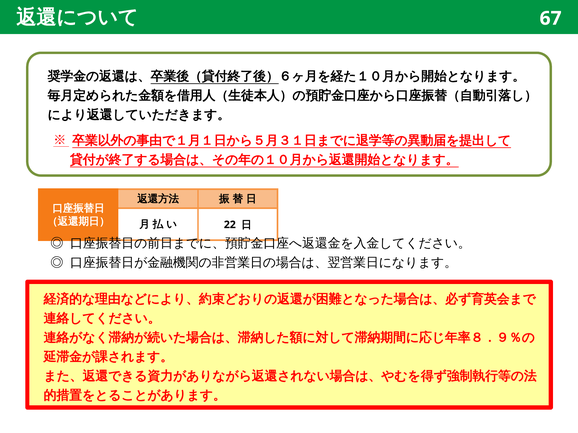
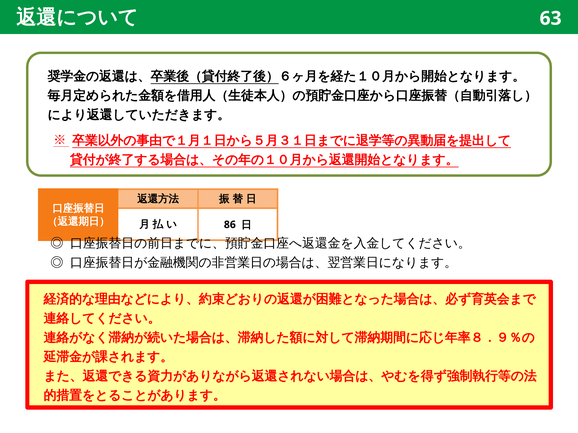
67: 67 -> 63 (551, 18)
22: 22 -> 86 (230, 225)
